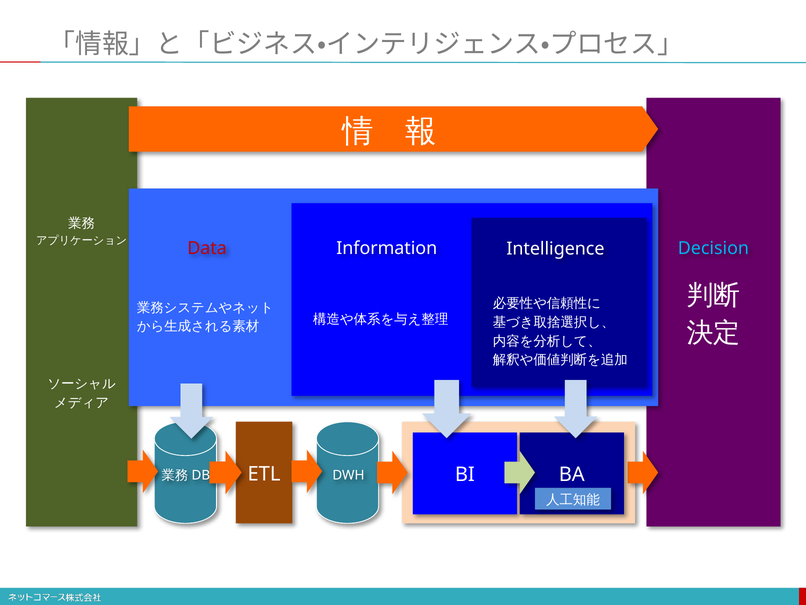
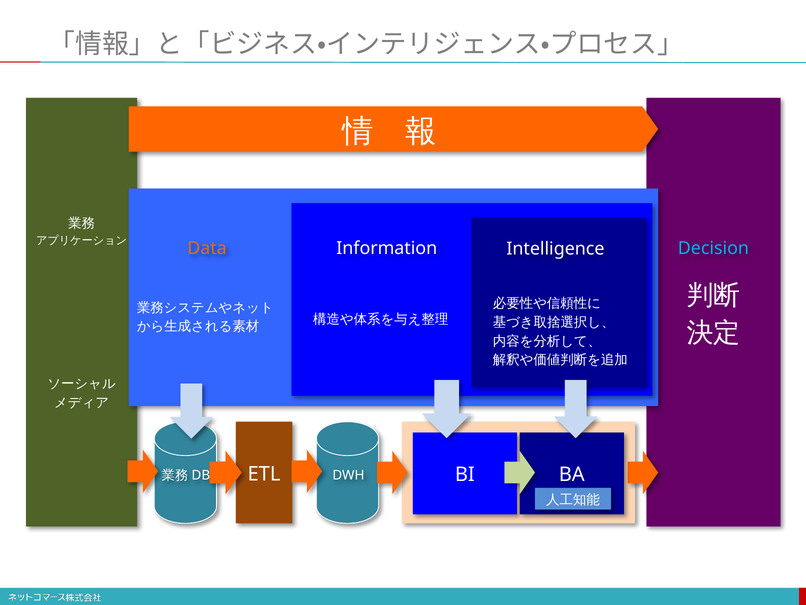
Data colour: red -> orange (207, 248)
